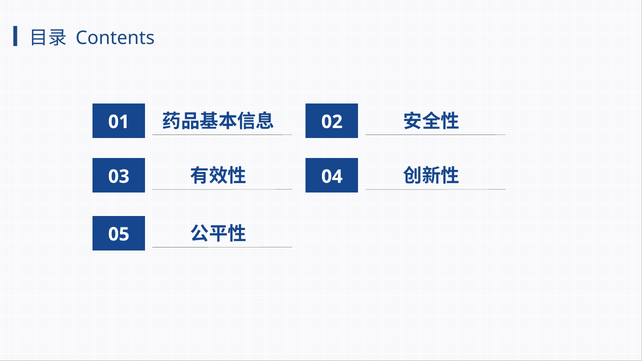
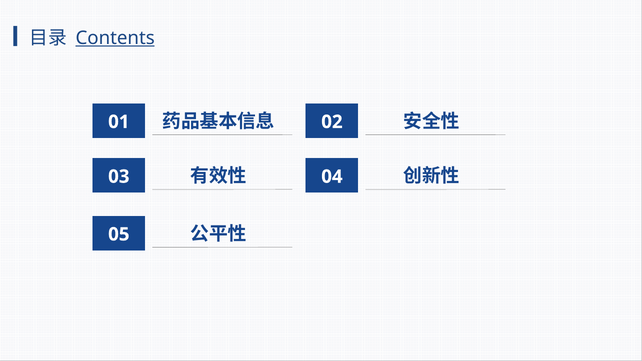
Contents underline: none -> present (115, 38)
